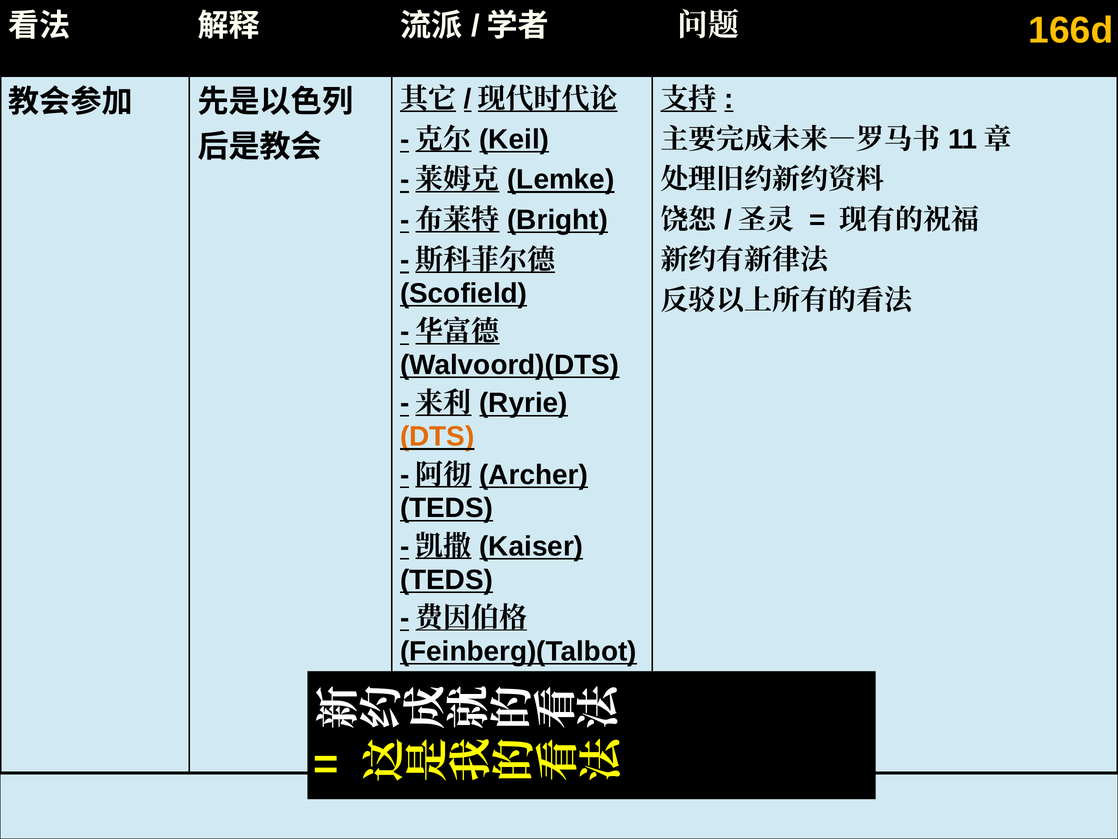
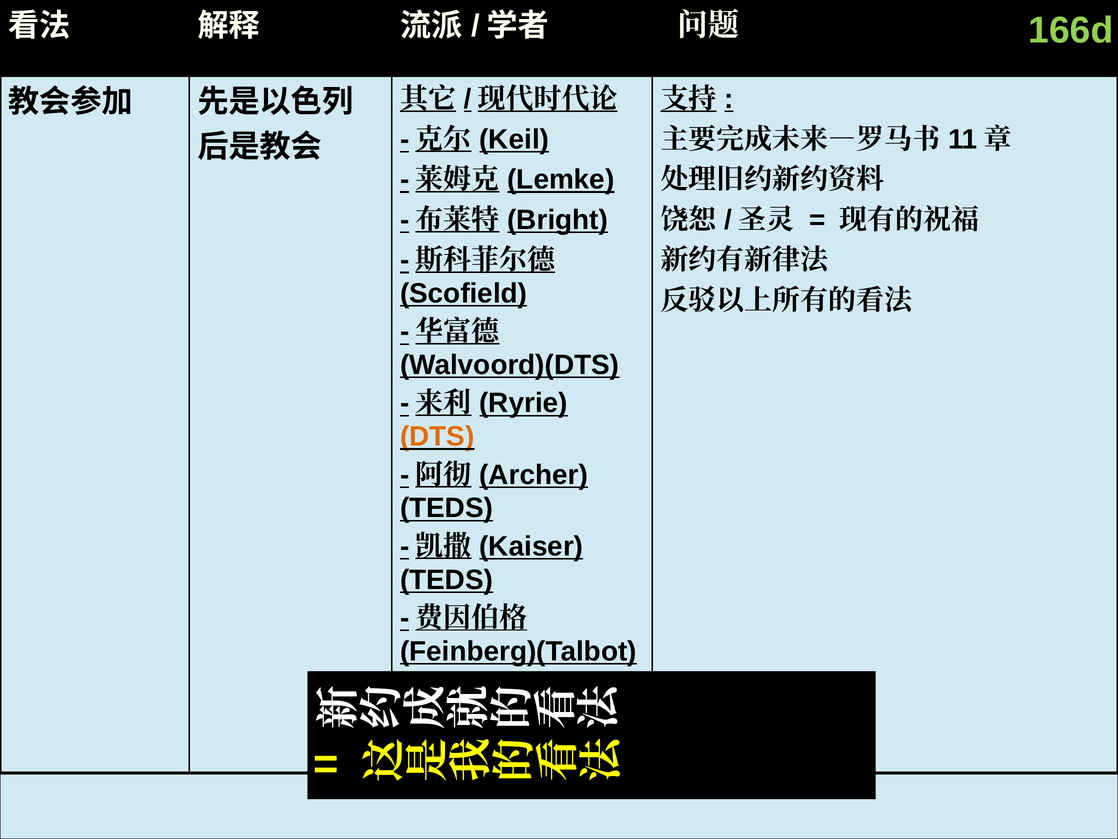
166d colour: yellow -> light green (1071, 30)
